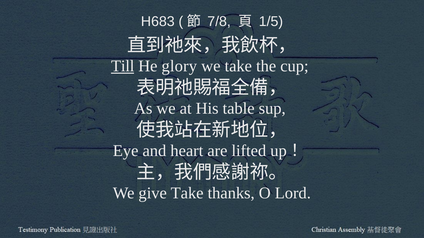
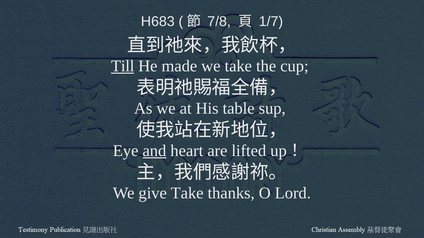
1/5: 1/5 -> 1/7 (271, 22)
glory: glory -> made (179, 66)
and underline: none -> present (154, 151)
